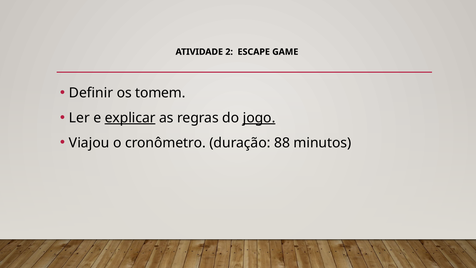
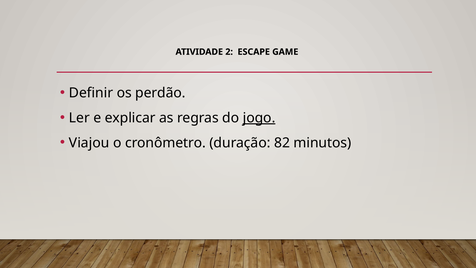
tomem: tomem -> perdão (160, 93)
explicar underline: present -> none (130, 118)
88: 88 -> 82 (282, 143)
